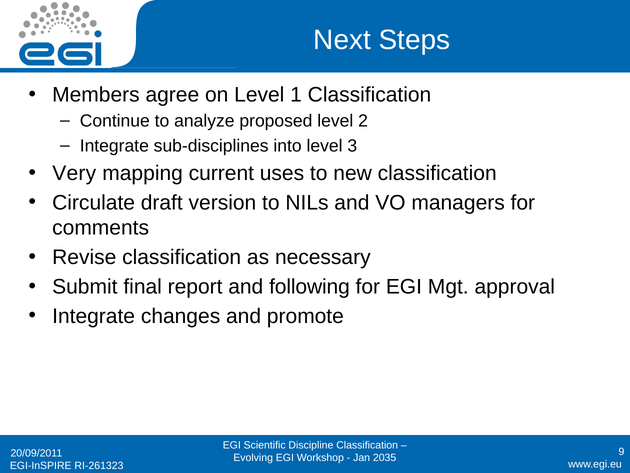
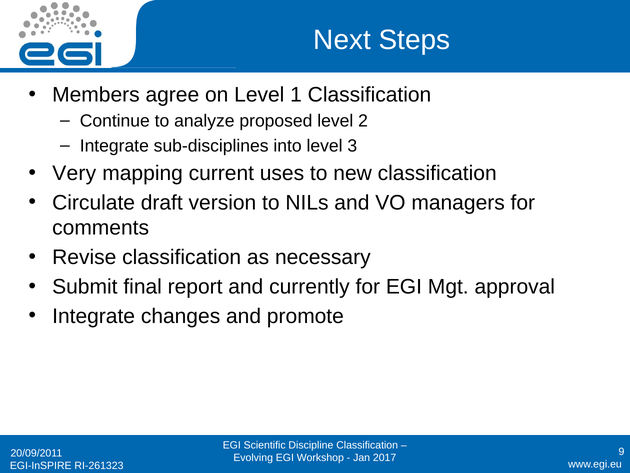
following: following -> currently (309, 286)
2035: 2035 -> 2017 (385, 458)
